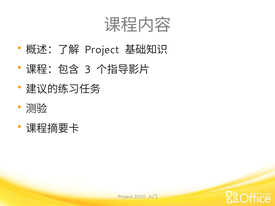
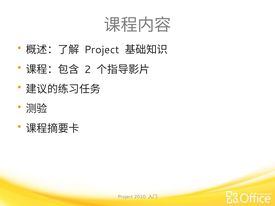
3: 3 -> 2 (88, 70)
